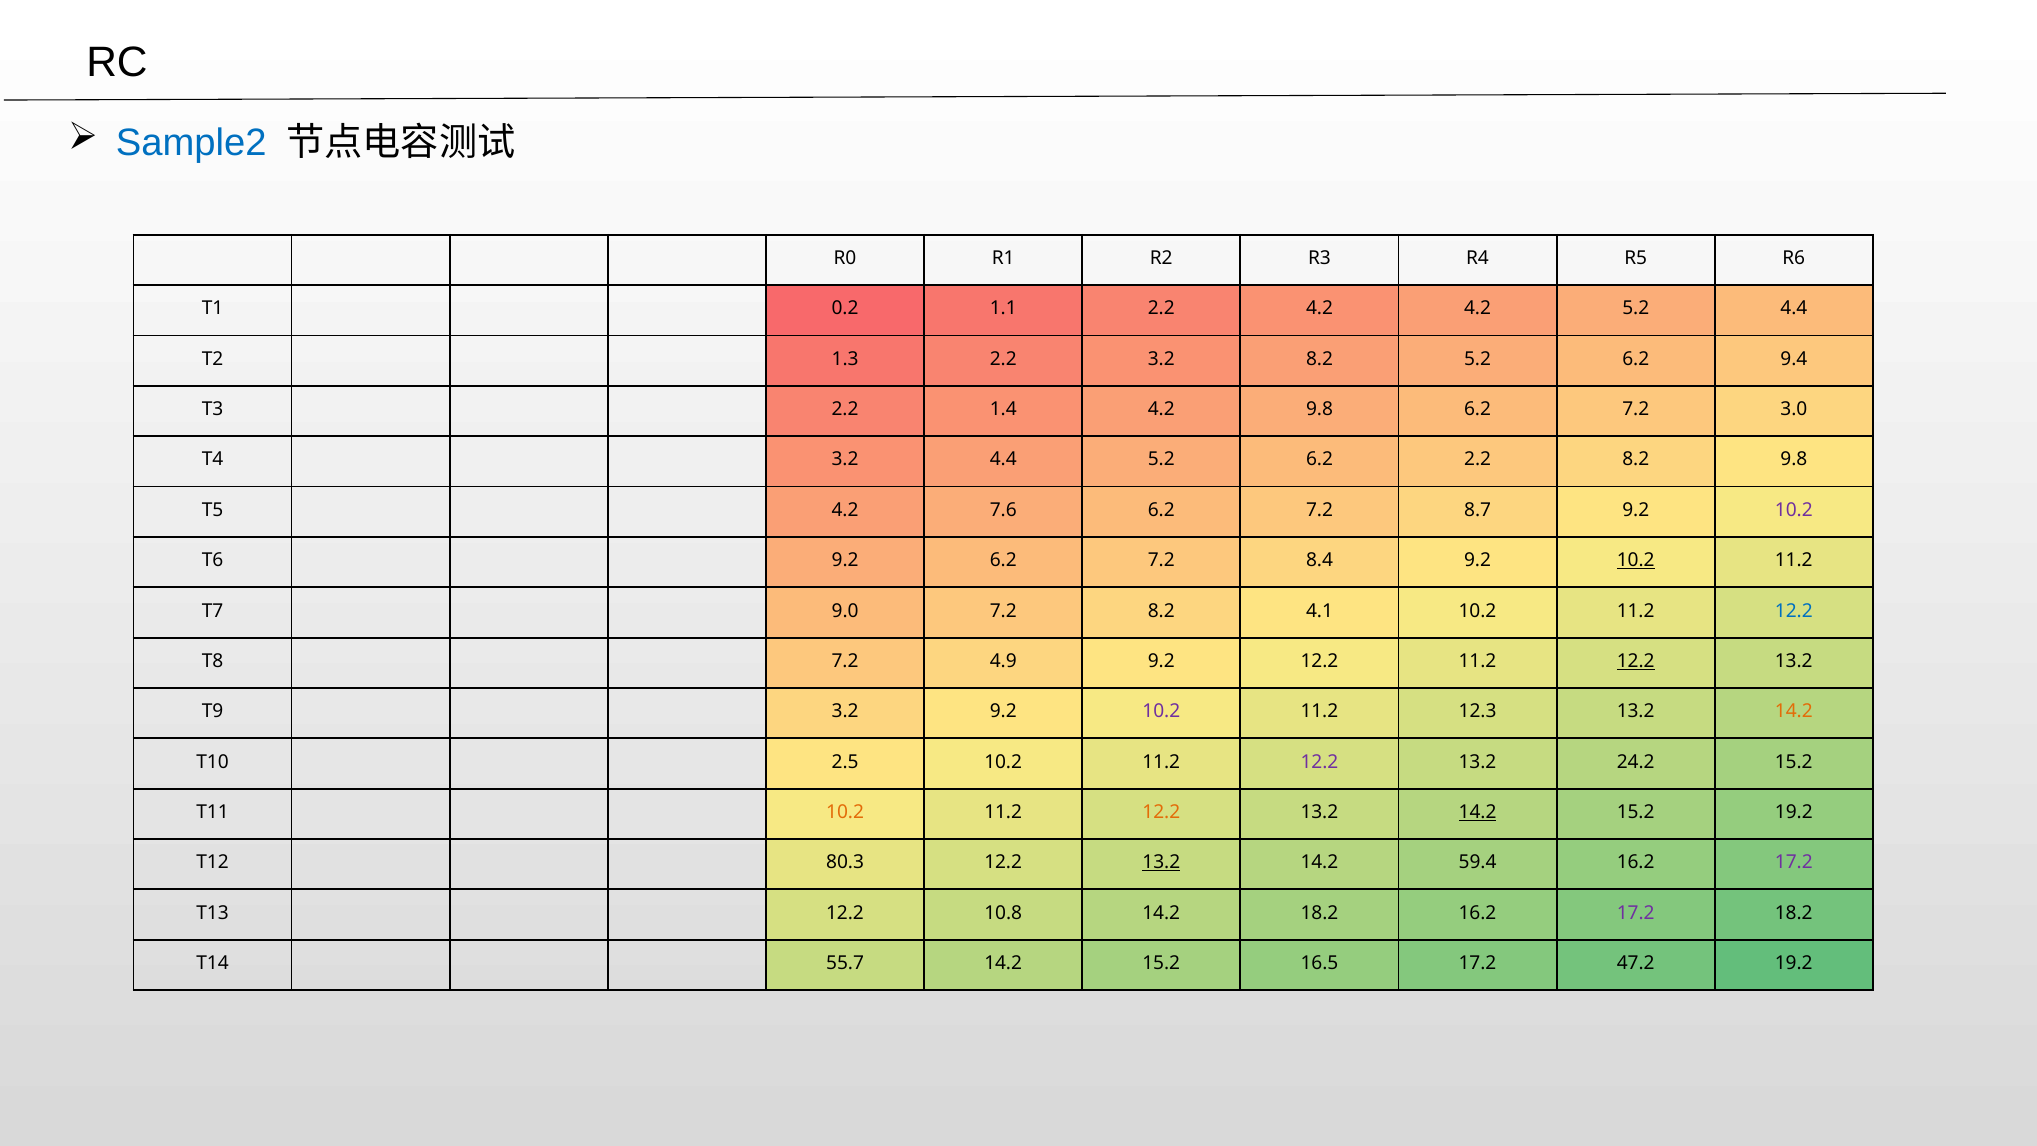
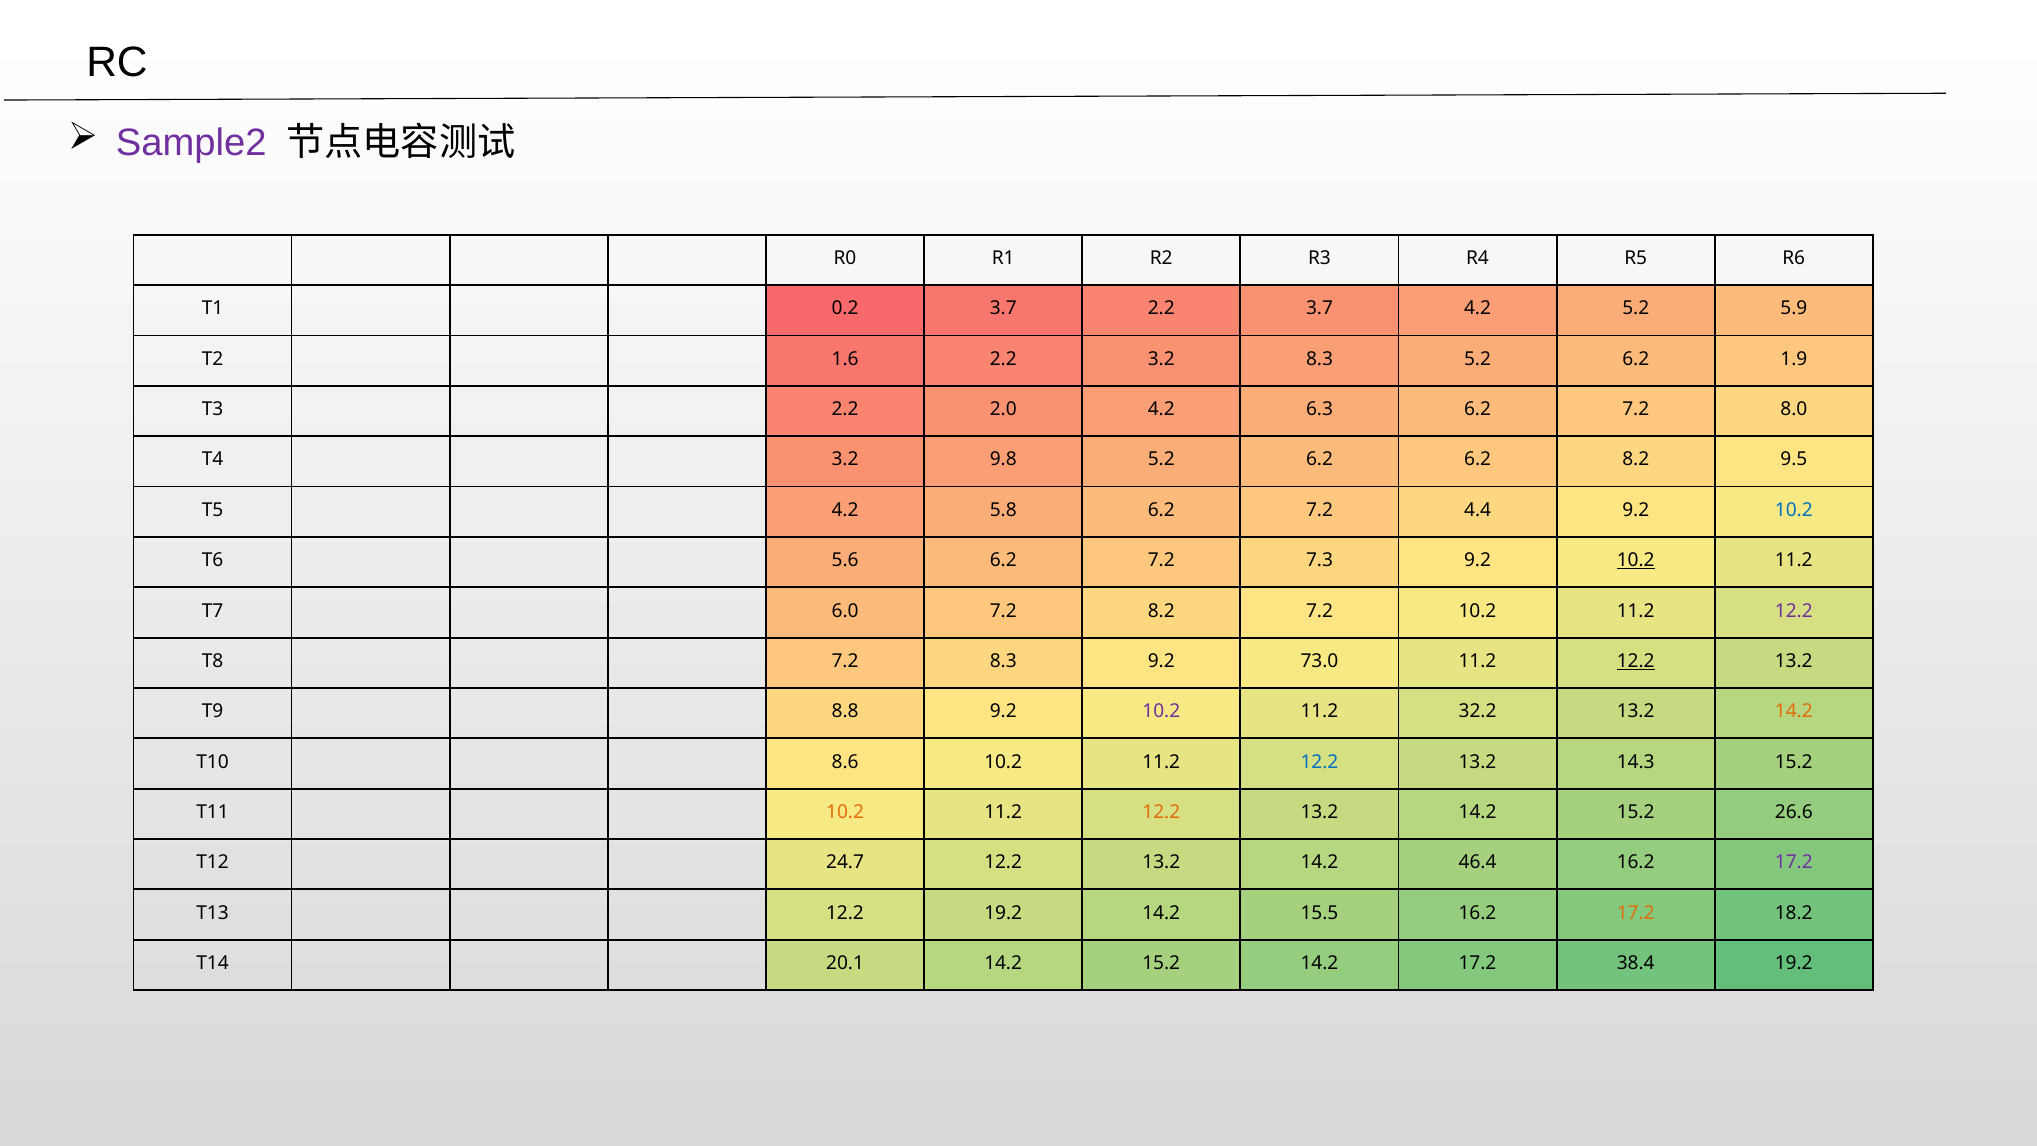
Sample2 colour: blue -> purple (191, 143)
0.2 1.1: 1.1 -> 3.7 (1003, 309)
2.2 4.2: 4.2 -> 3.7 (1320, 309)
5.2 4.4: 4.4 -> 5.9 (1794, 309)
1.3: 1.3 -> 1.6 (845, 359)
3.2 8.2: 8.2 -> 8.3 (1320, 359)
9.4: 9.4 -> 1.9 (1794, 359)
1.4: 1.4 -> 2.0 (1003, 409)
4.2 9.8: 9.8 -> 6.3 (1320, 409)
3.0: 3.0 -> 8.0 (1794, 409)
3.2 4.4: 4.4 -> 9.8 (1003, 460)
6.2 2.2: 2.2 -> 6.2 (1478, 460)
8.2 9.8: 9.8 -> 9.5 (1794, 460)
7.6: 7.6 -> 5.8 (1003, 510)
8.7: 8.7 -> 4.4 (1478, 510)
10.2 colour: purple -> blue (1794, 510)
T6 9.2: 9.2 -> 5.6 (845, 560)
8.4: 8.4 -> 7.3 (1320, 560)
9.0: 9.0 -> 6.0 (845, 611)
8.2 4.1: 4.1 -> 7.2 (1320, 611)
12.2 colour: blue -> purple (1794, 611)
7.2 4.9: 4.9 -> 8.3 (1003, 661)
9.2 12.2: 12.2 -> 73.0 (1319, 661)
T9 3.2: 3.2 -> 8.8 (845, 711)
12.3: 12.3 -> 32.2 (1478, 711)
2.5: 2.5 -> 8.6 (845, 762)
12.2 colour: purple -> blue (1319, 762)
24.2: 24.2 -> 14.3 (1636, 762)
14.2 underline: present -> none (1478, 812)
15.2 19.2: 19.2 -> 26.6 (1794, 812)
80.3: 80.3 -> 24.7 (845, 862)
13.2 underline: present -> none (1161, 862)
59.4: 59.4 -> 46.4 (1478, 862)
12.2 10.8: 10.8 -> 19.2 (1003, 913)
14.2 18.2: 18.2 -> 15.5 (1319, 913)
17.2 colour: purple -> orange (1636, 913)
55.7: 55.7 -> 20.1 (845, 963)
15.2 16.5: 16.5 -> 14.2 (1319, 963)
47.2: 47.2 -> 38.4 (1636, 963)
